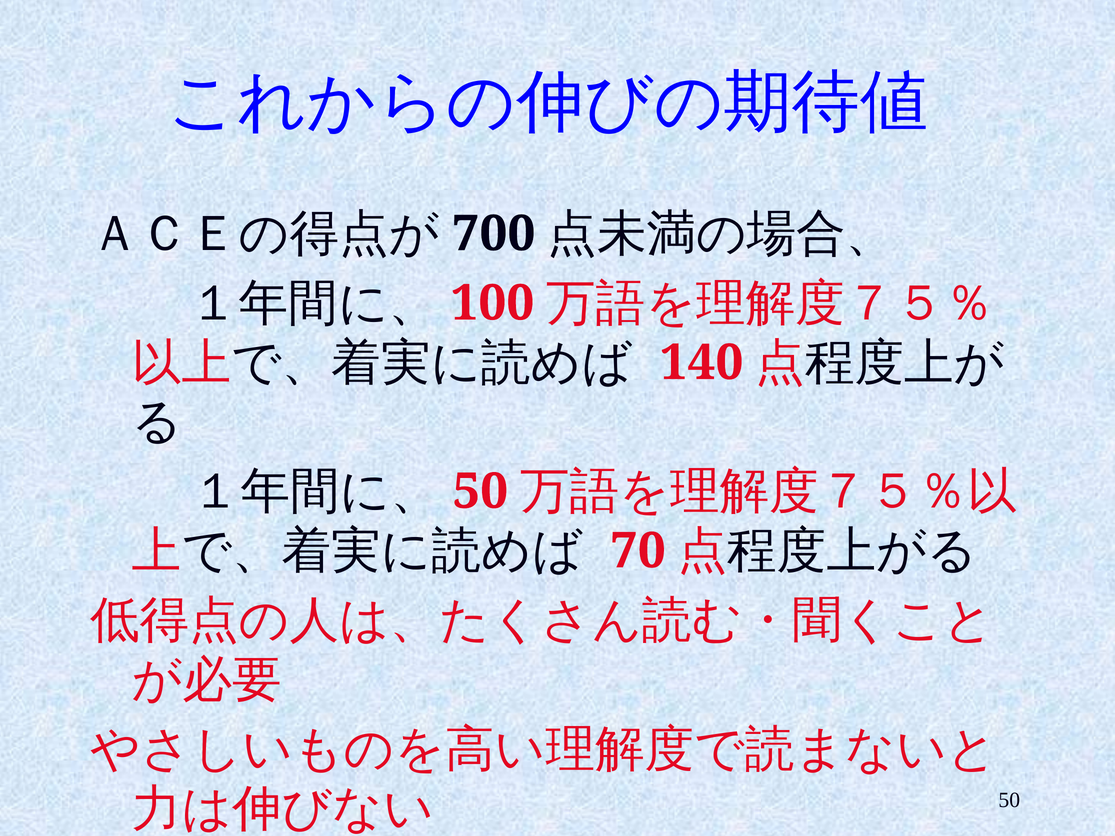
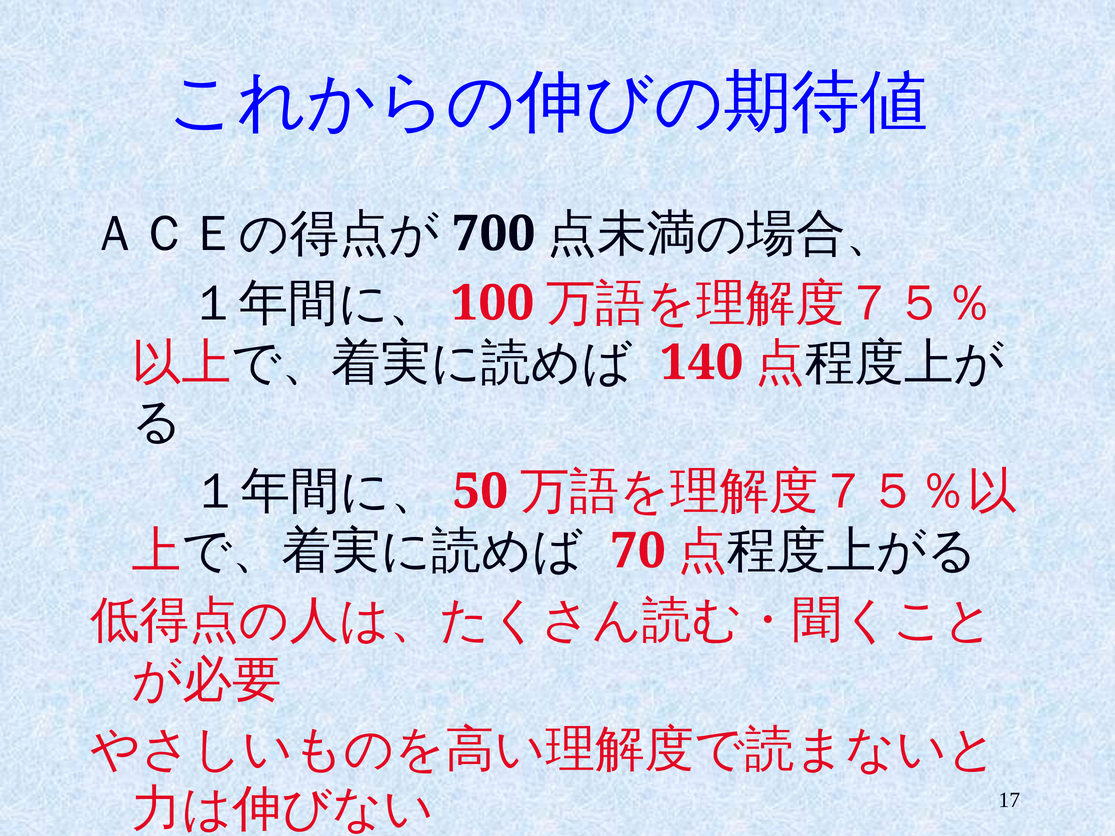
50: 50 -> 17 (1009, 801)
